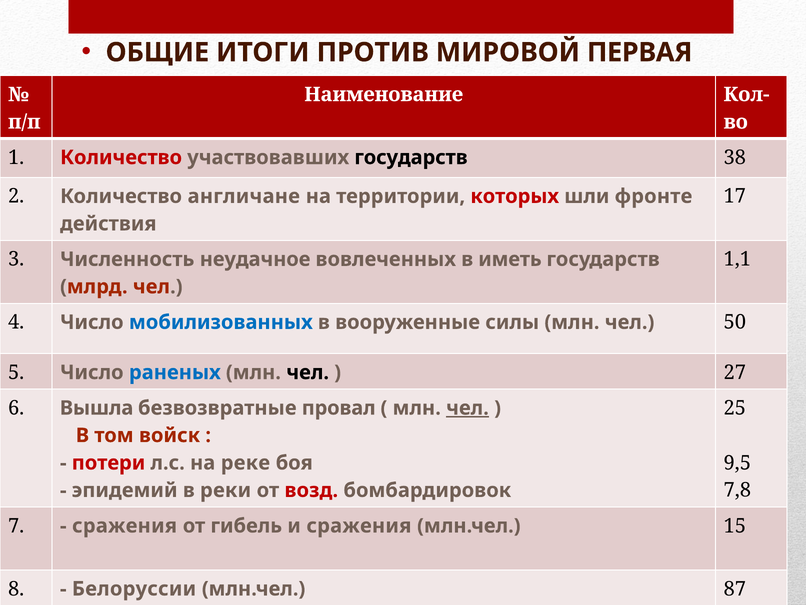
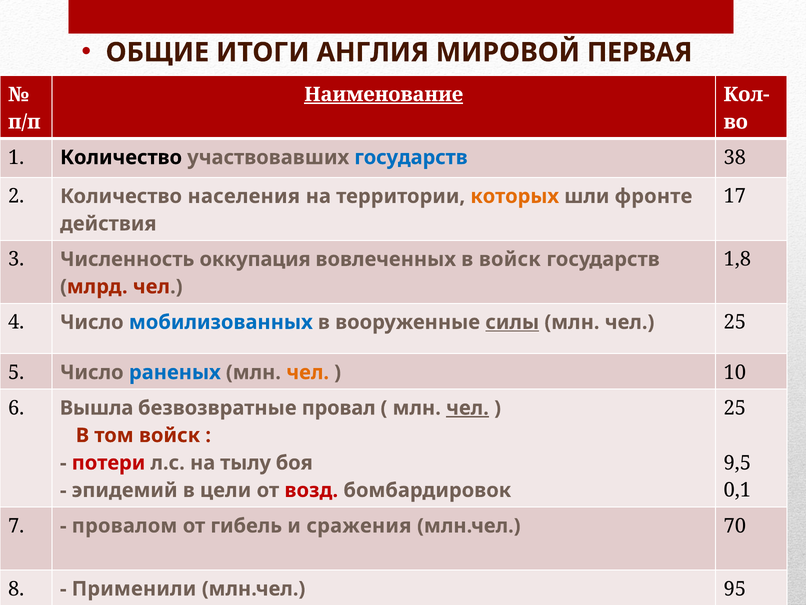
ПРОТИВ: ПРОТИВ -> АНГЛИЯ (373, 52)
Наименование underline: none -> present (384, 94)
Количество colour: red -> black (121, 157)
государств colour: black -> blue (411, 157)
англичане: англичане -> населения (244, 196)
которых colour: red -> orange (515, 196)
неудачное: неудачное -> оккупация (255, 259)
в иметь: иметь -> войск (510, 259)
1,1: 1,1 -> 1,8 (737, 259)
силы underline: none -> present (512, 322)
чел 50: 50 -> 25 (735, 322)
чел colour: black -> orange (308, 372)
27: 27 -> 10 (735, 372)
реке: реке -> тылу (246, 463)
7,8: 7,8 -> 0,1 (737, 490)
реки: реки -> цели (226, 490)
сражения: сражения -> провалом (125, 525)
15: 15 -> 70 (735, 525)
Белоруссии: Белоруссии -> Применили (134, 588)
87: 87 -> 95 (735, 588)
